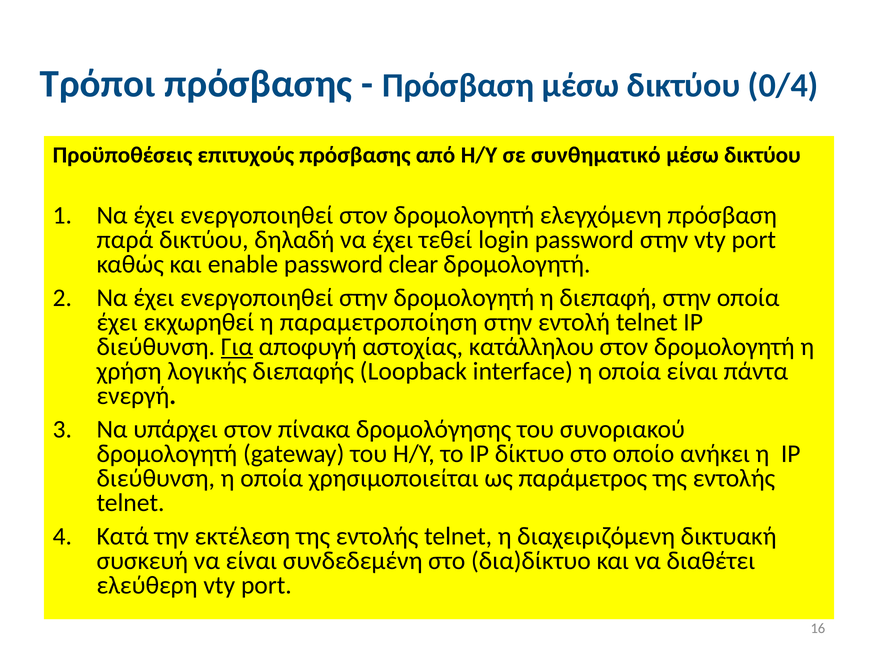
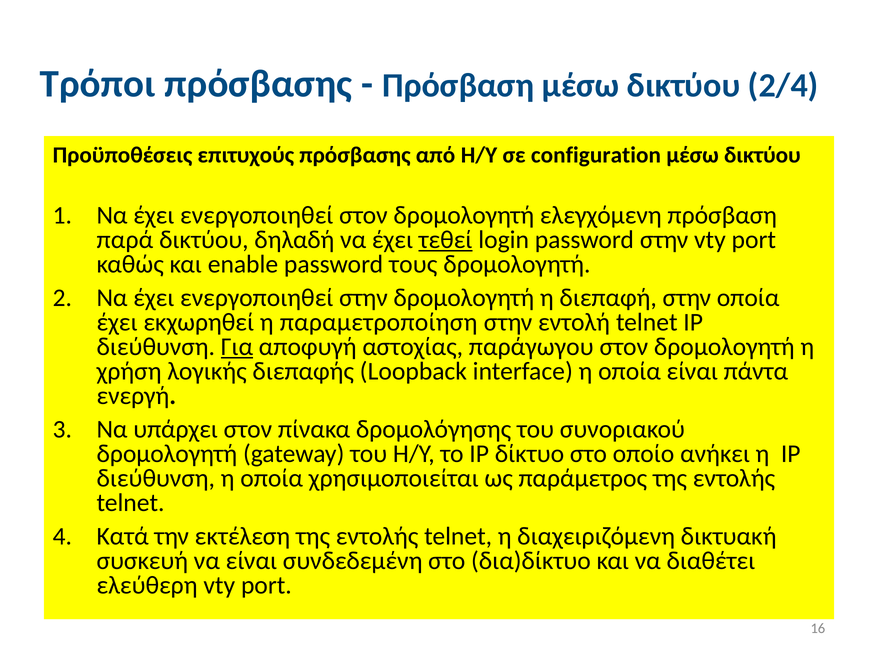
0/4: 0/4 -> 2/4 (783, 86)
συνθηματικό: συνθηματικό -> configuration (596, 155)
τεθεί underline: none -> present (446, 240)
clear: clear -> τους (413, 265)
κατάλληλου: κατάλληλου -> παράγωγου (531, 347)
